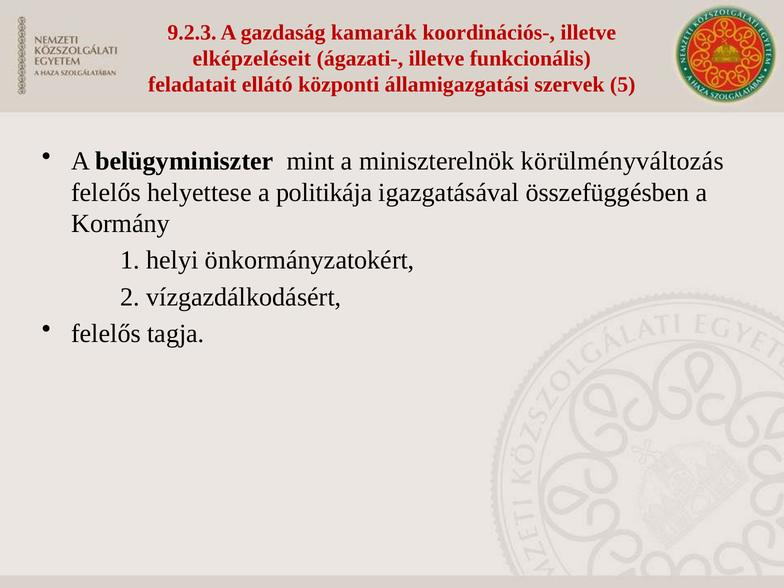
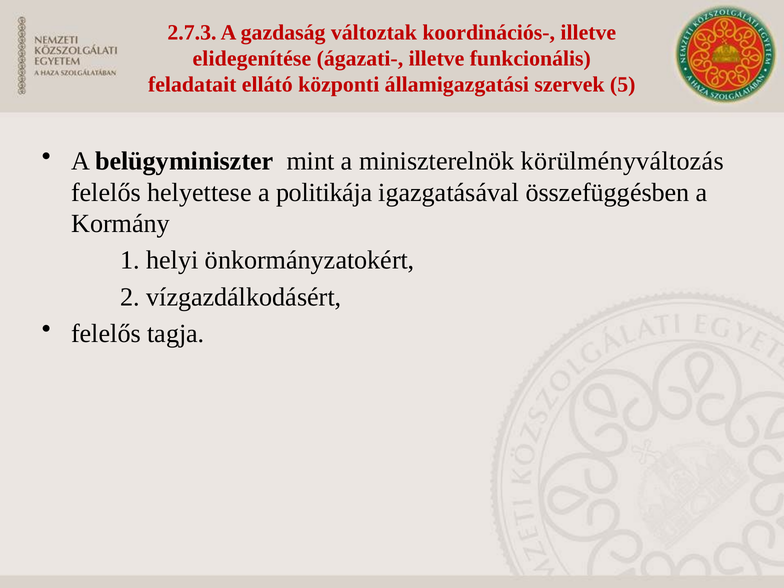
9.2.3: 9.2.3 -> 2.7.3 (192, 32)
kamarák: kamarák -> változtak (374, 32)
elképzeléseit: elképzeléseit -> elidegenítése (252, 59)
